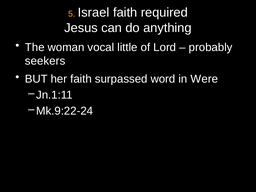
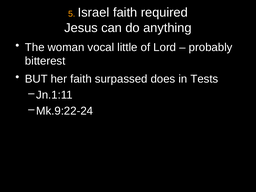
seekers: seekers -> bitterest (45, 61)
word: word -> does (163, 79)
Were: Were -> Tests (204, 79)
